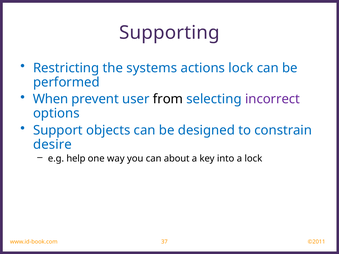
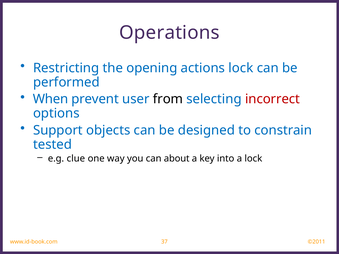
Supporting: Supporting -> Operations (169, 33)
systems: systems -> opening (152, 68)
incorrect colour: purple -> red (273, 99)
desire: desire -> tested (52, 145)
help: help -> clue (76, 159)
